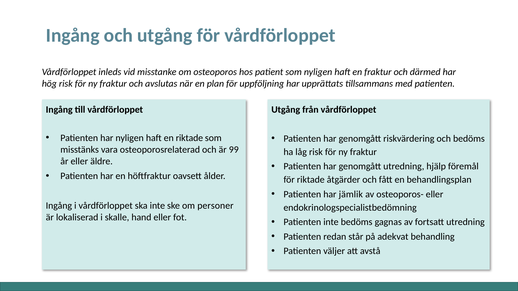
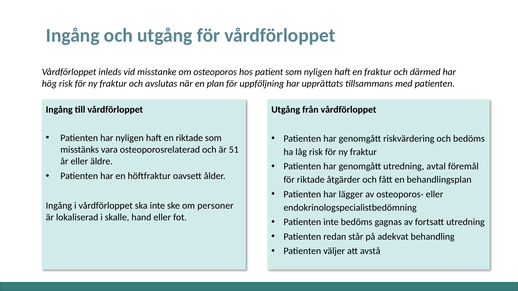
99: 99 -> 51 (234, 150)
hjälp: hjälp -> avtal (436, 167)
jämlik: jämlik -> lägger (351, 194)
